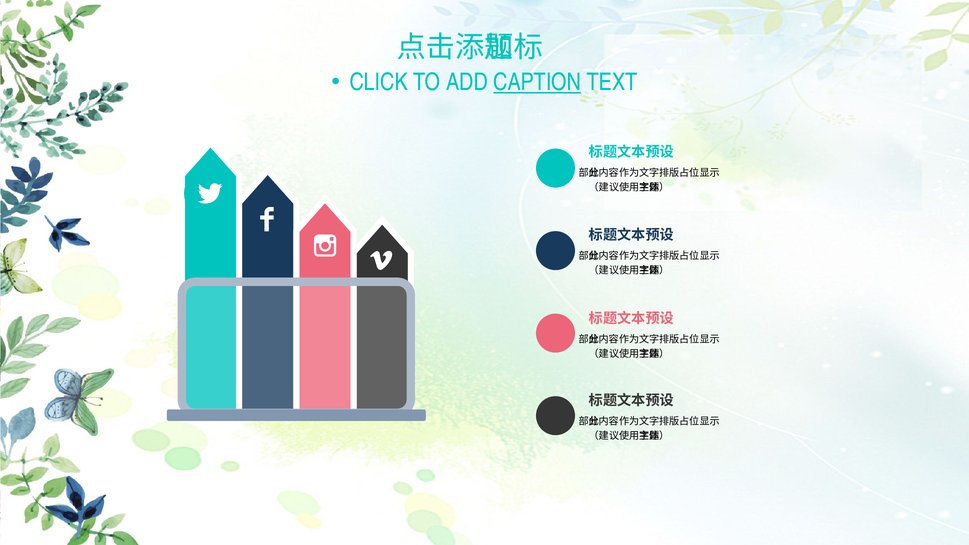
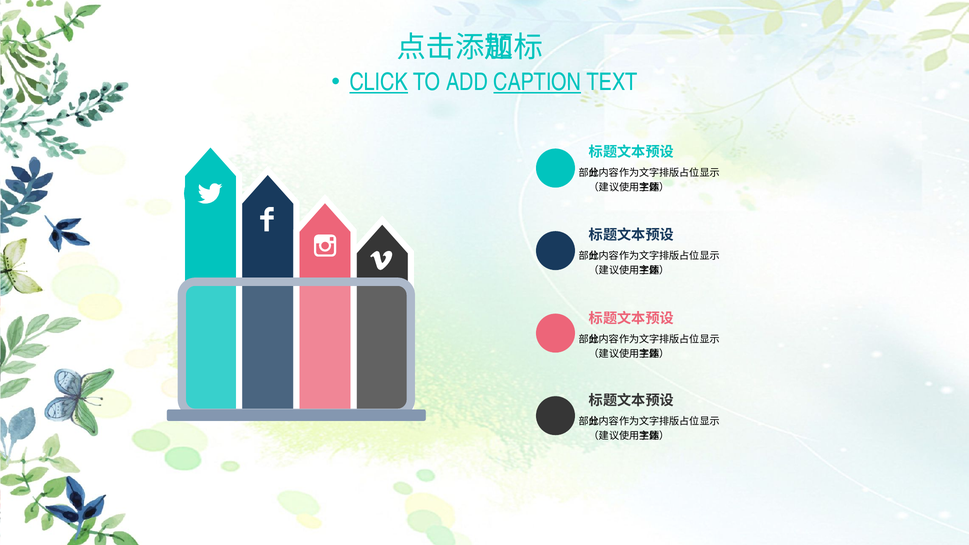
CLICK underline: none -> present (379, 82)
